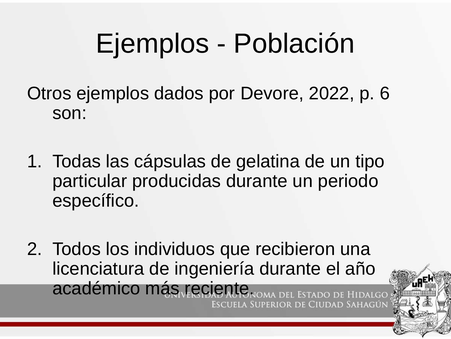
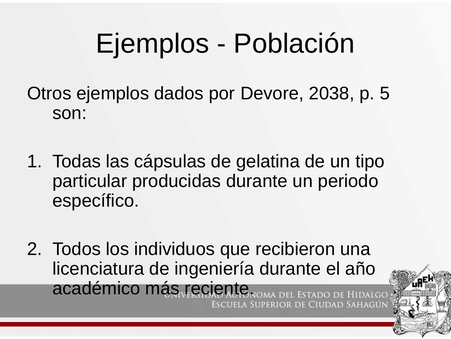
2022: 2022 -> 2038 (332, 93)
6: 6 -> 5 (385, 93)
